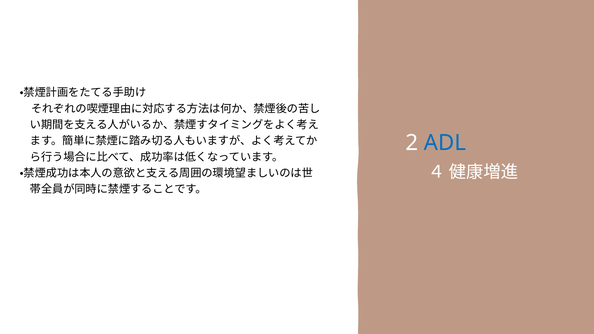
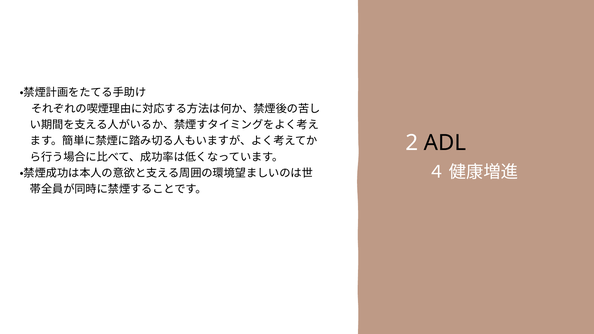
ADL colour: blue -> black (445, 143)
